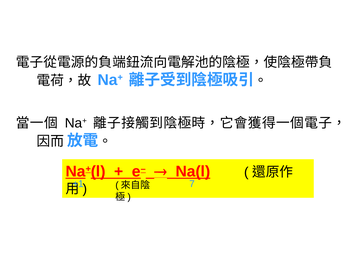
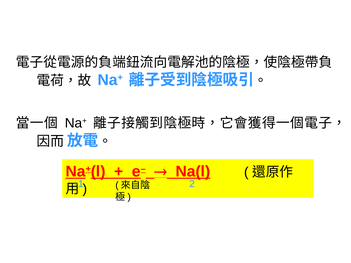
7: 7 -> 2 (192, 184)
